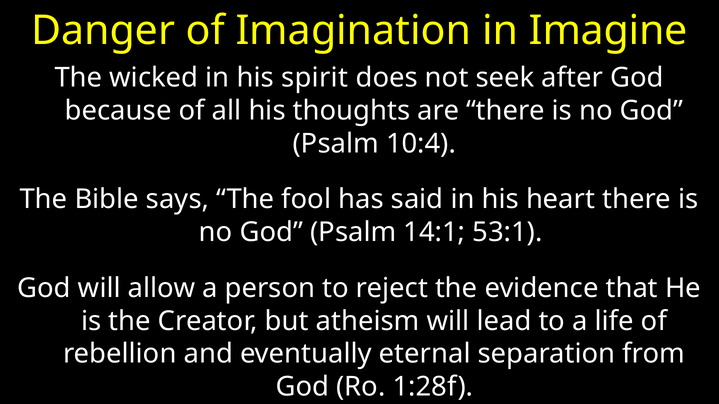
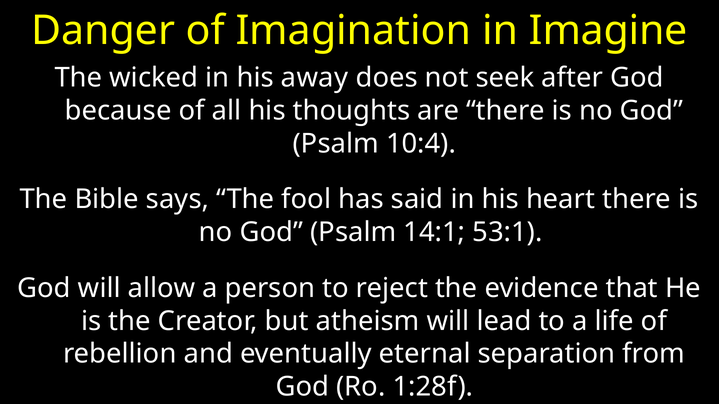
spirit: spirit -> away (315, 78)
